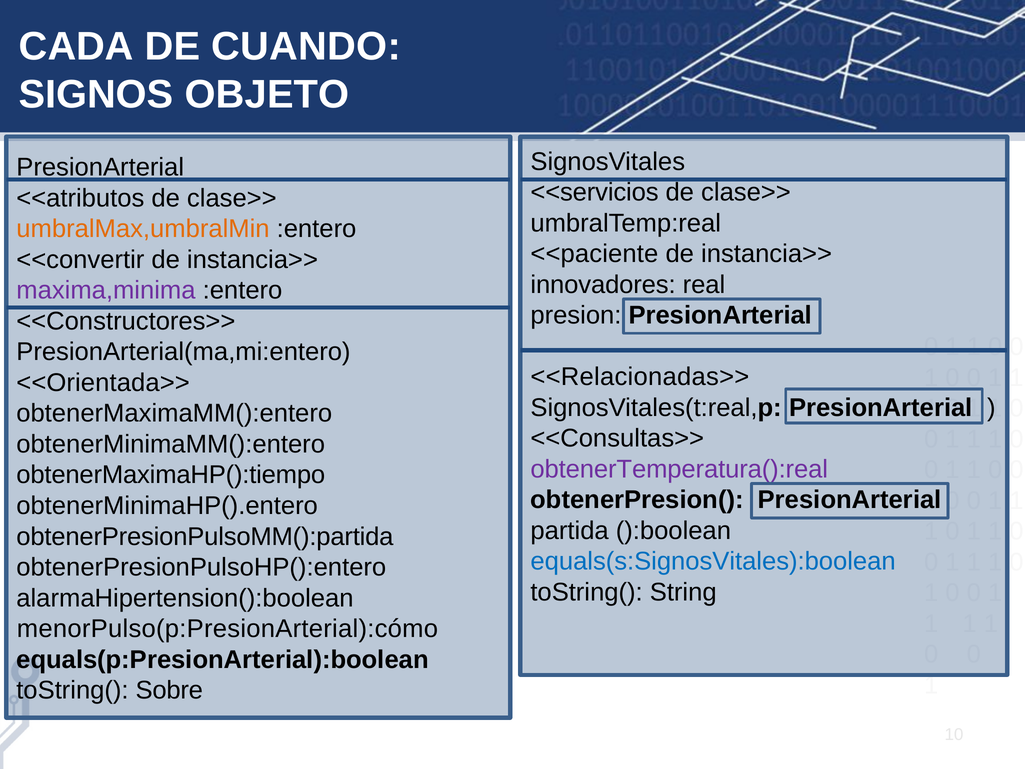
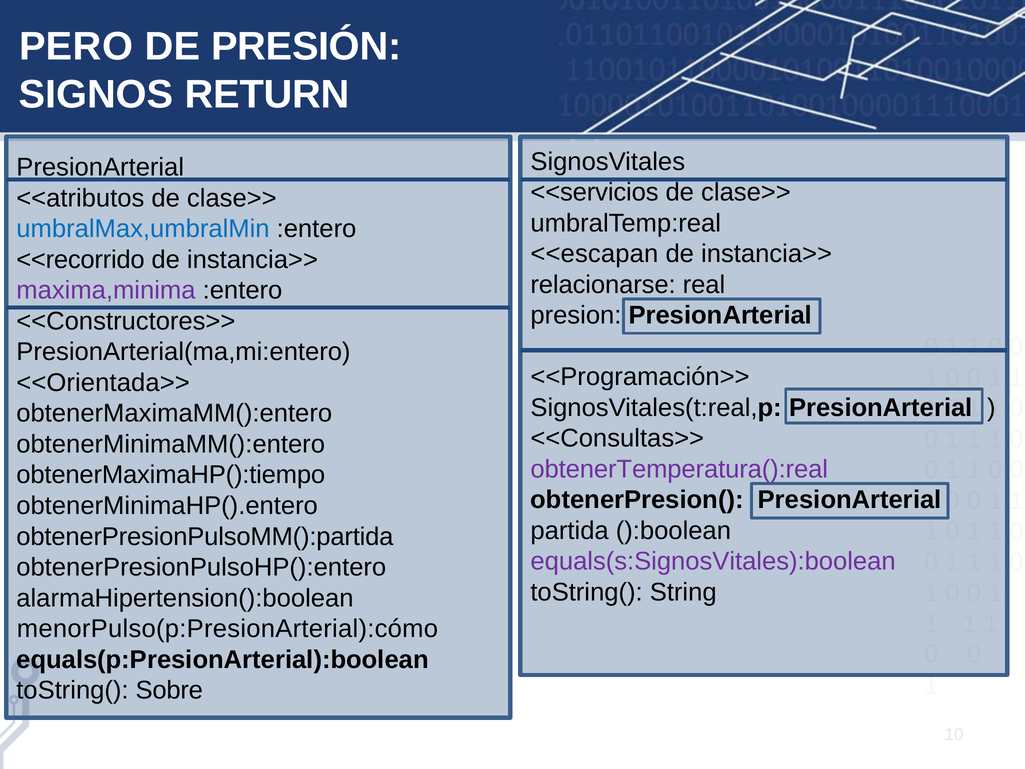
CADA: CADA -> PERO (76, 47)
CUANDO: CUANDO -> PRESIÓN (306, 47)
OBJETO: OBJETO -> RETURN (267, 94)
umbralMax,umbralMin colour: orange -> blue (143, 229)
<<paciente: <<paciente -> <<escapan (594, 254)
<<convertir: <<convertir -> <<recorrido (80, 260)
innovadores: innovadores -> relacionarse (603, 285)
<<Relacionadas>>: <<Relacionadas>> -> <<Programación>> (640, 377)
equals(s:SignosVitales):boolean colour: blue -> purple (713, 561)
